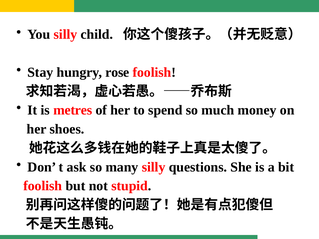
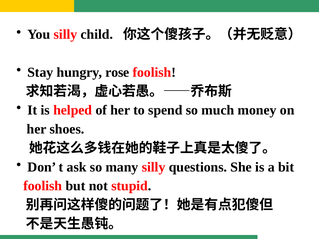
metres: metres -> helped (73, 110)
